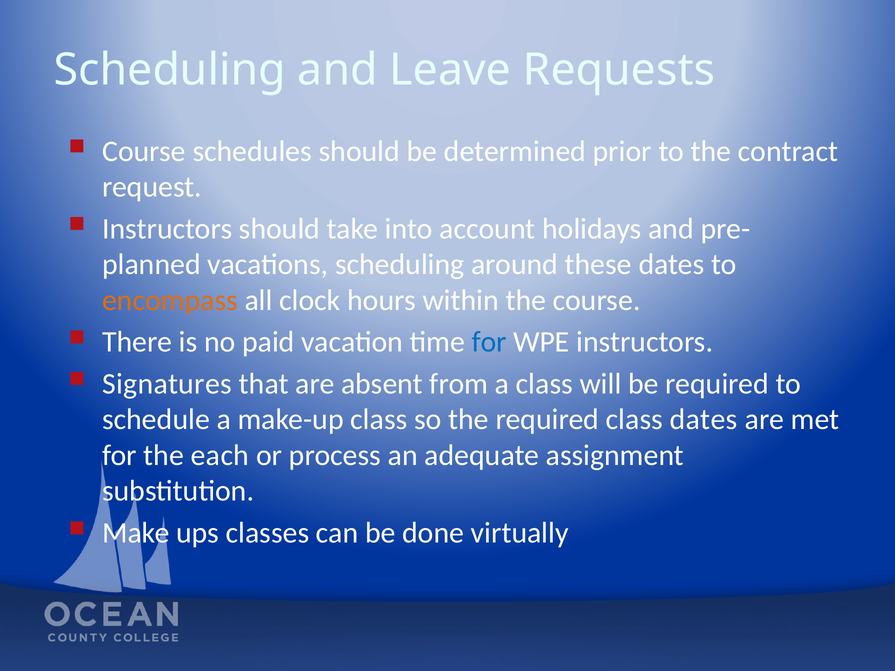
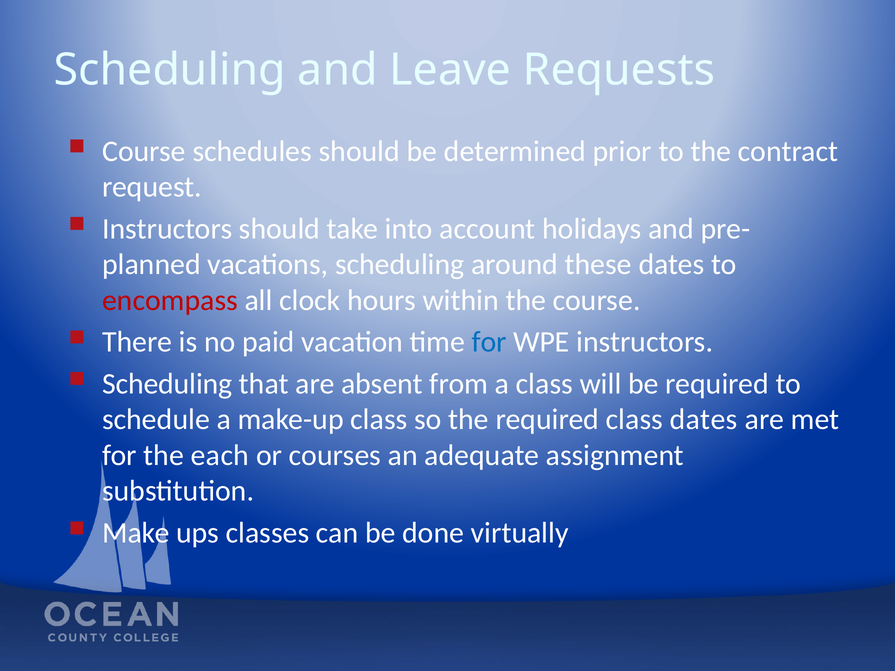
encompass colour: orange -> red (170, 300)
Signatures: Signatures -> Scheduling (167, 384)
process: process -> courses (335, 456)
